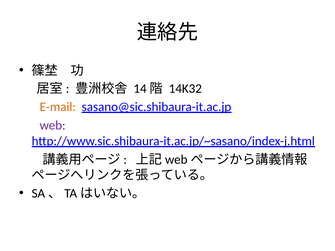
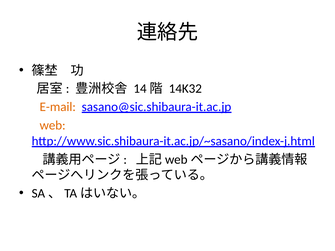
web colour: purple -> orange (53, 126)
